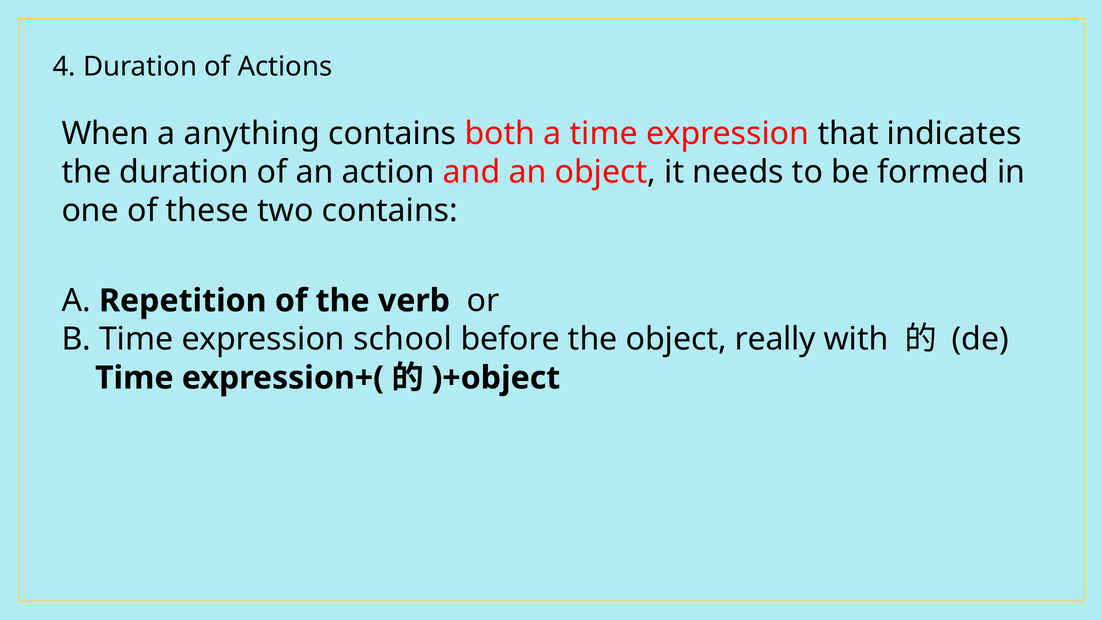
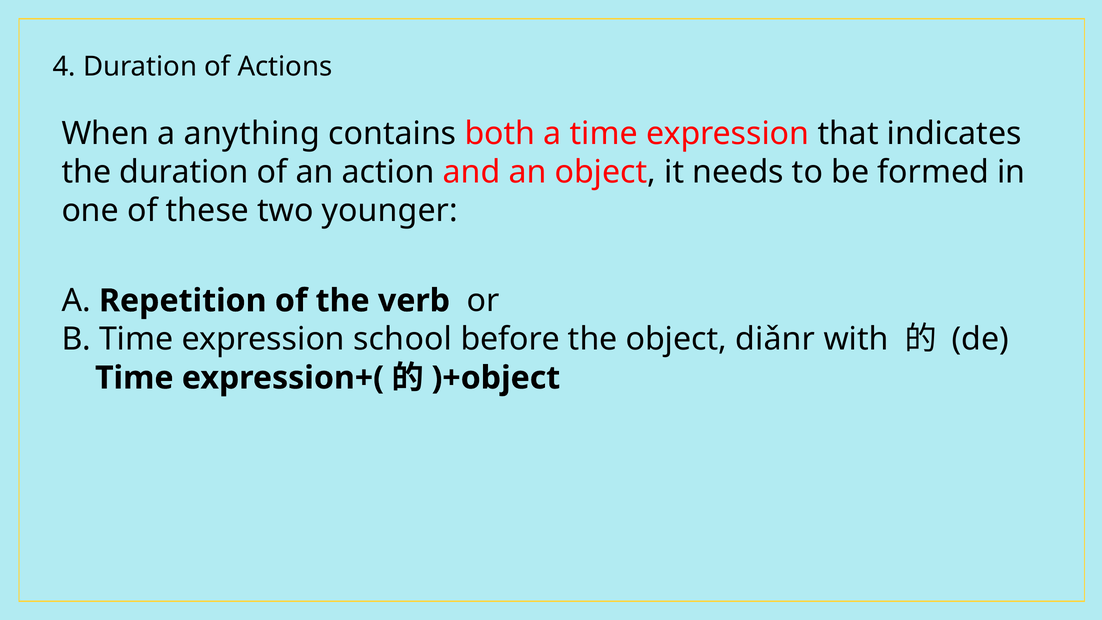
two contains: contains -> younger (390, 211)
really: really -> diǎnr (775, 339)
